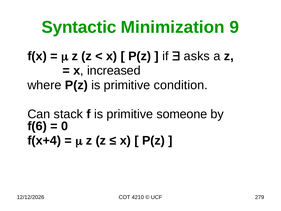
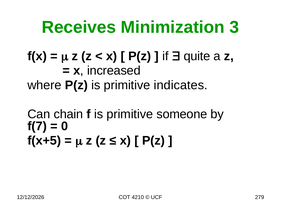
Syntactic: Syntactic -> Receives (79, 27)
9: 9 -> 3 (234, 27)
asks: asks -> quite (197, 56)
condition: condition -> indicates (181, 85)
stack: stack -> chain (68, 114)
f(6: f(6 -> f(7 (37, 126)
f(x+4: f(x+4 -> f(x+5 (44, 141)
